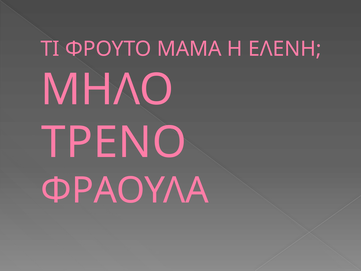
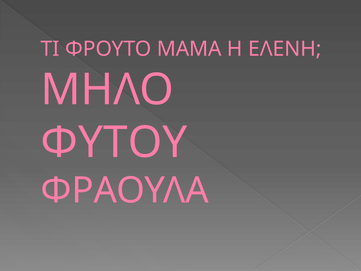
ΤΡΕΝΟ: ΤΡΕΝΟ -> ΦΥΤΟΥ (114, 143)
